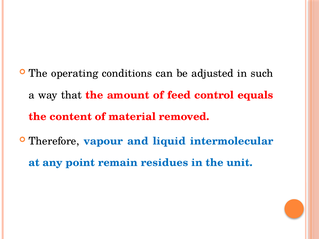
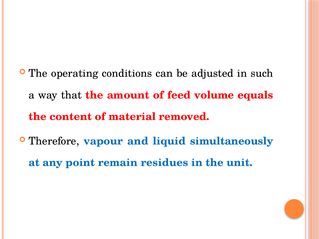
control: control -> volume (214, 95)
intermolecular: intermolecular -> simultaneously (232, 141)
